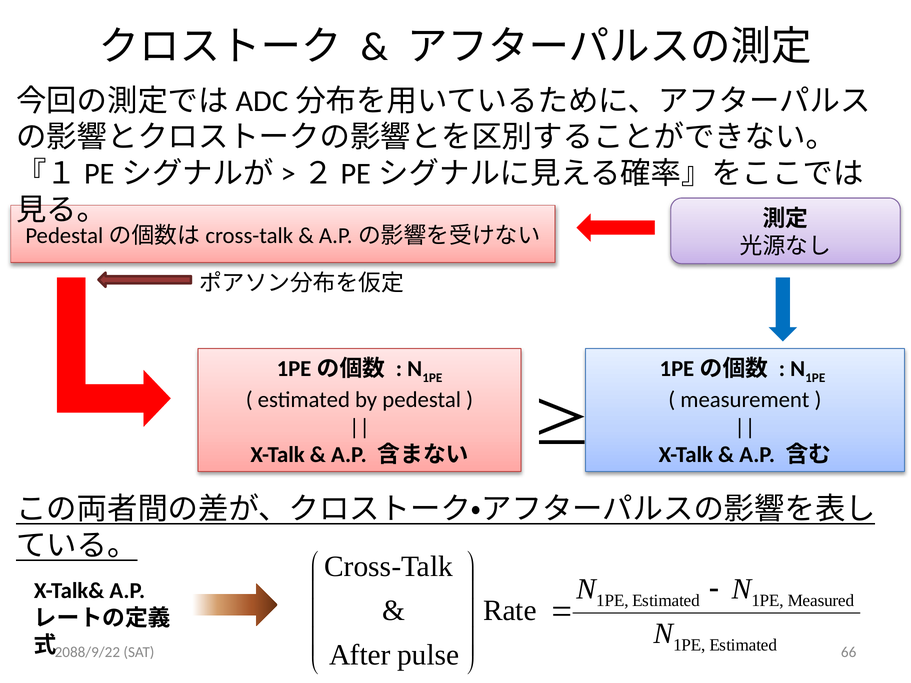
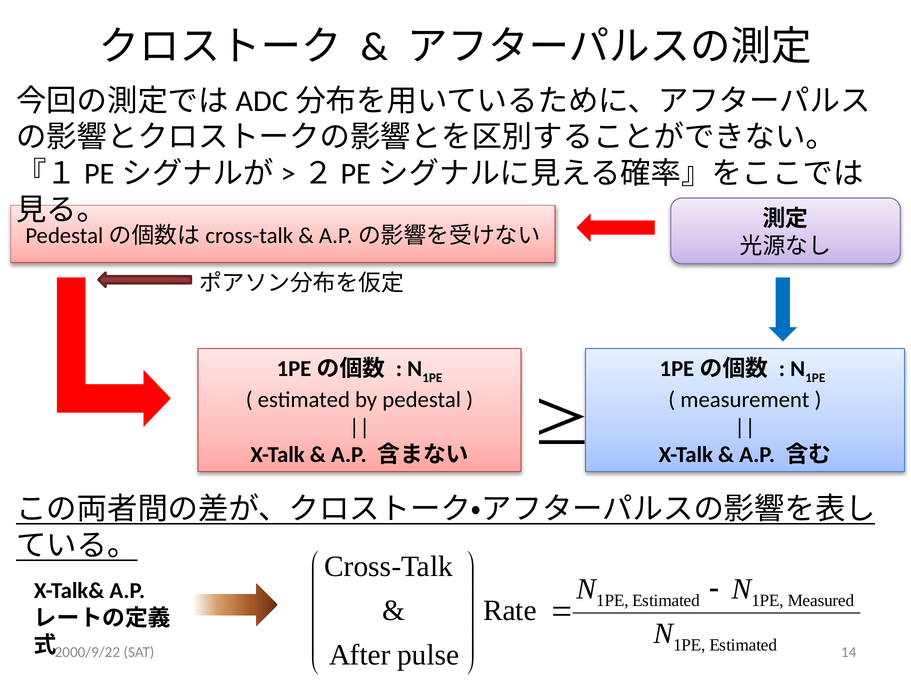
2088/9/22: 2088/9/22 -> 2000/9/22 (87, 652)
66: 66 -> 14 (849, 652)
